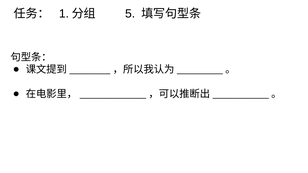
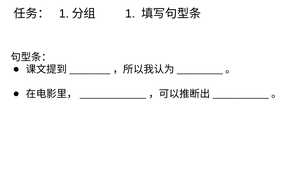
5: 5 -> 1 (130, 14)
